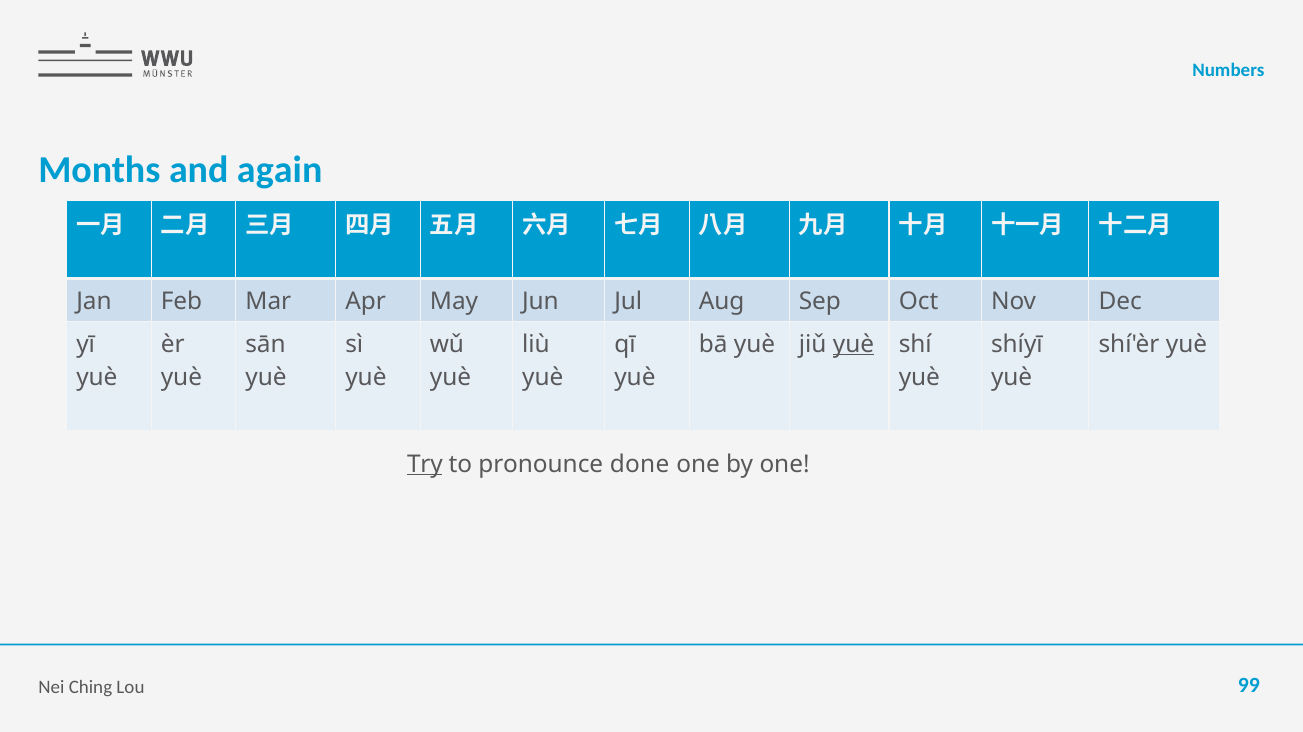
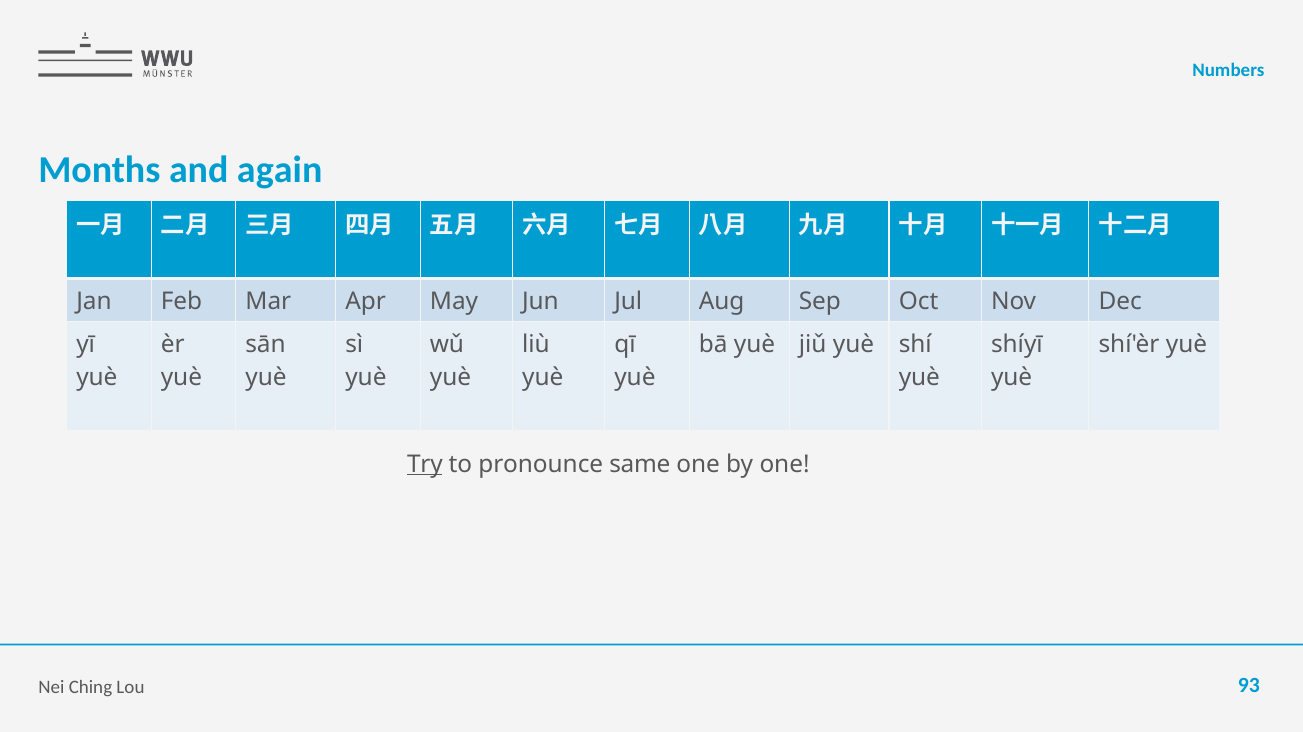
yuè underline: present -> none (853, 344)
done: done -> same (640, 464)
99: 99 -> 93 (1249, 685)
